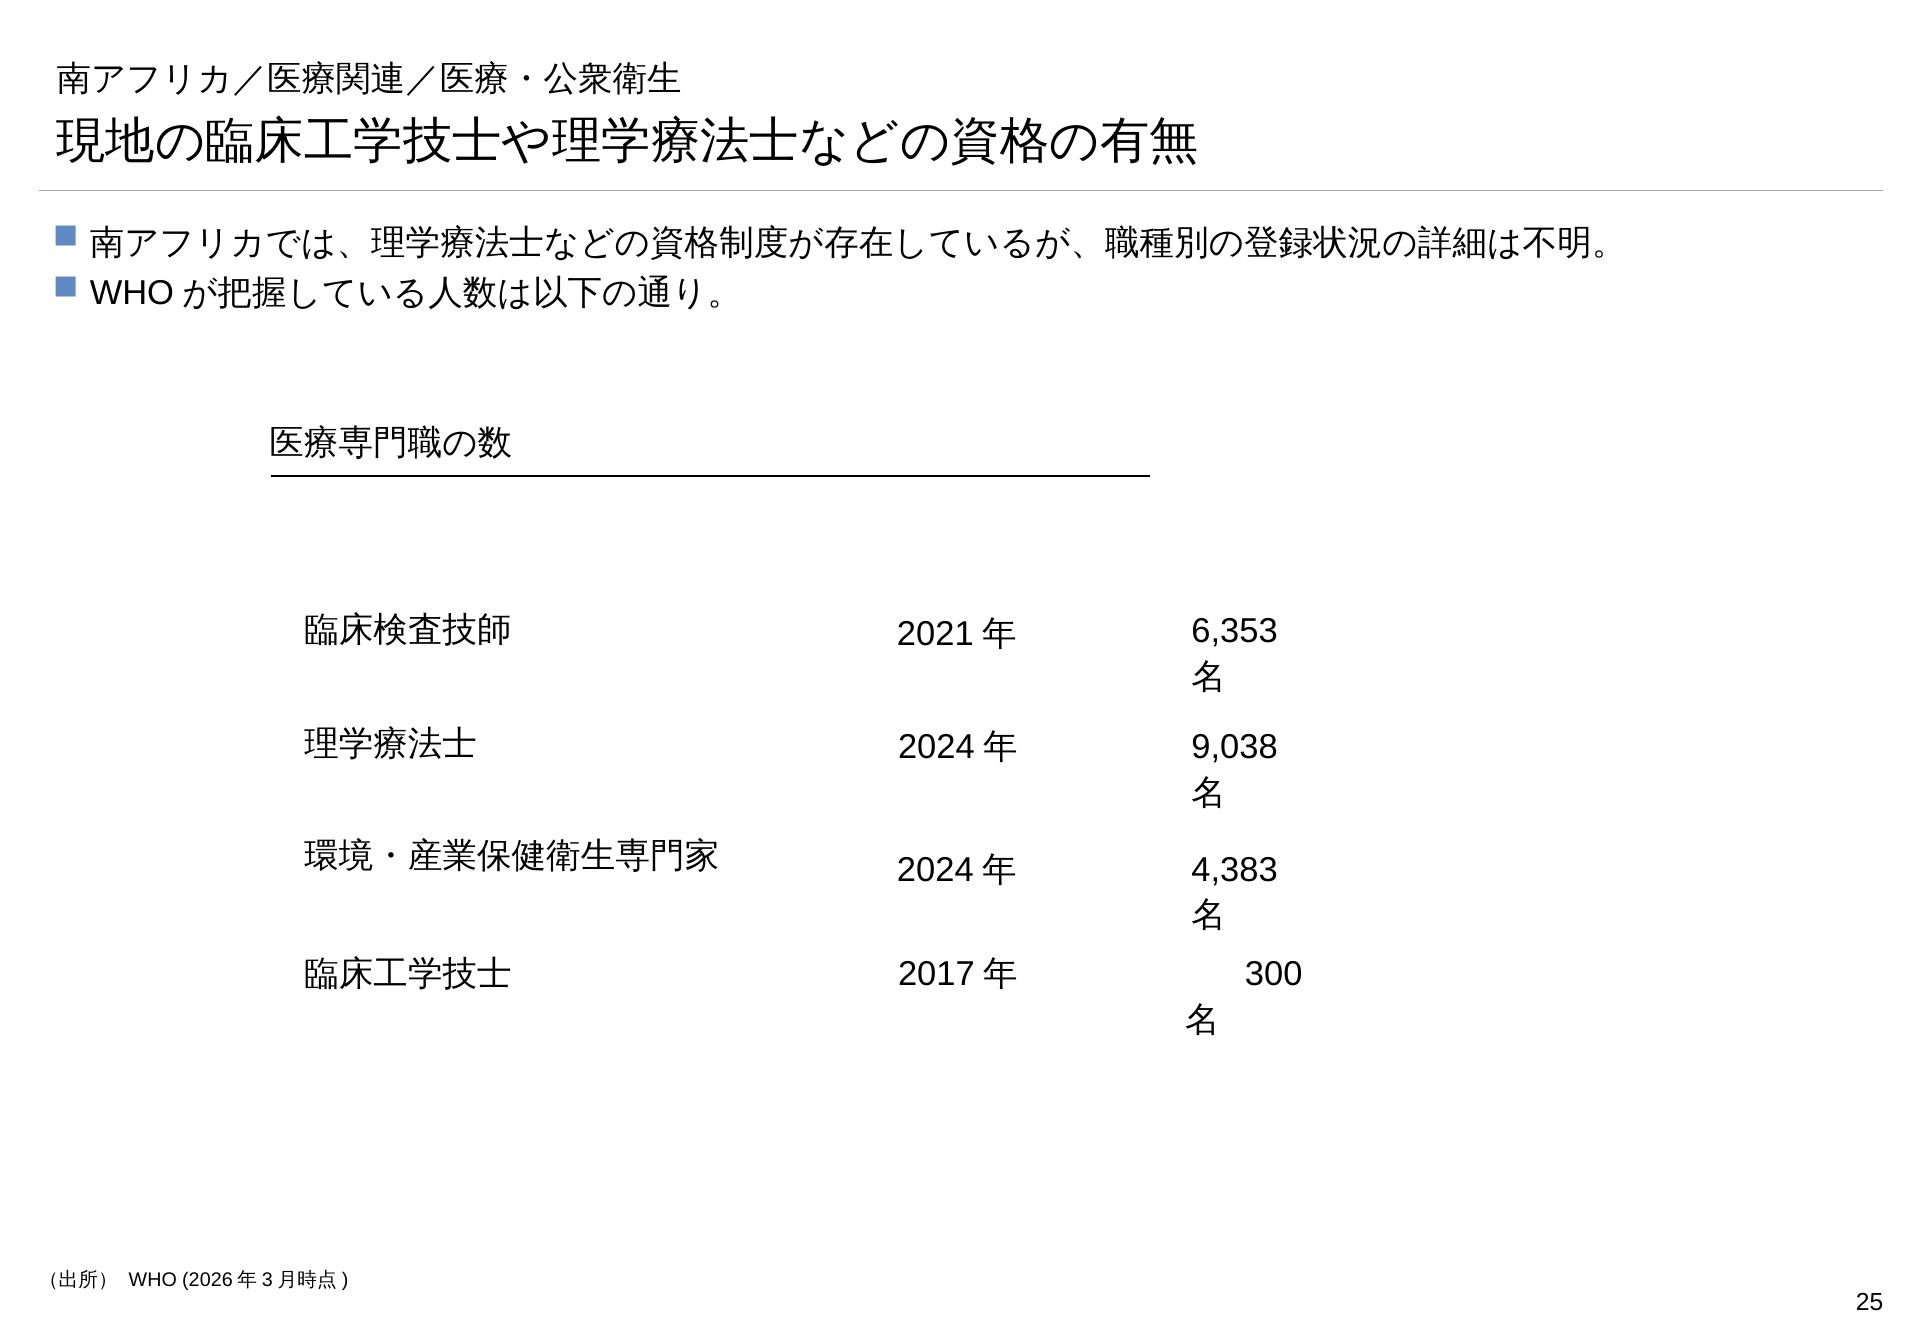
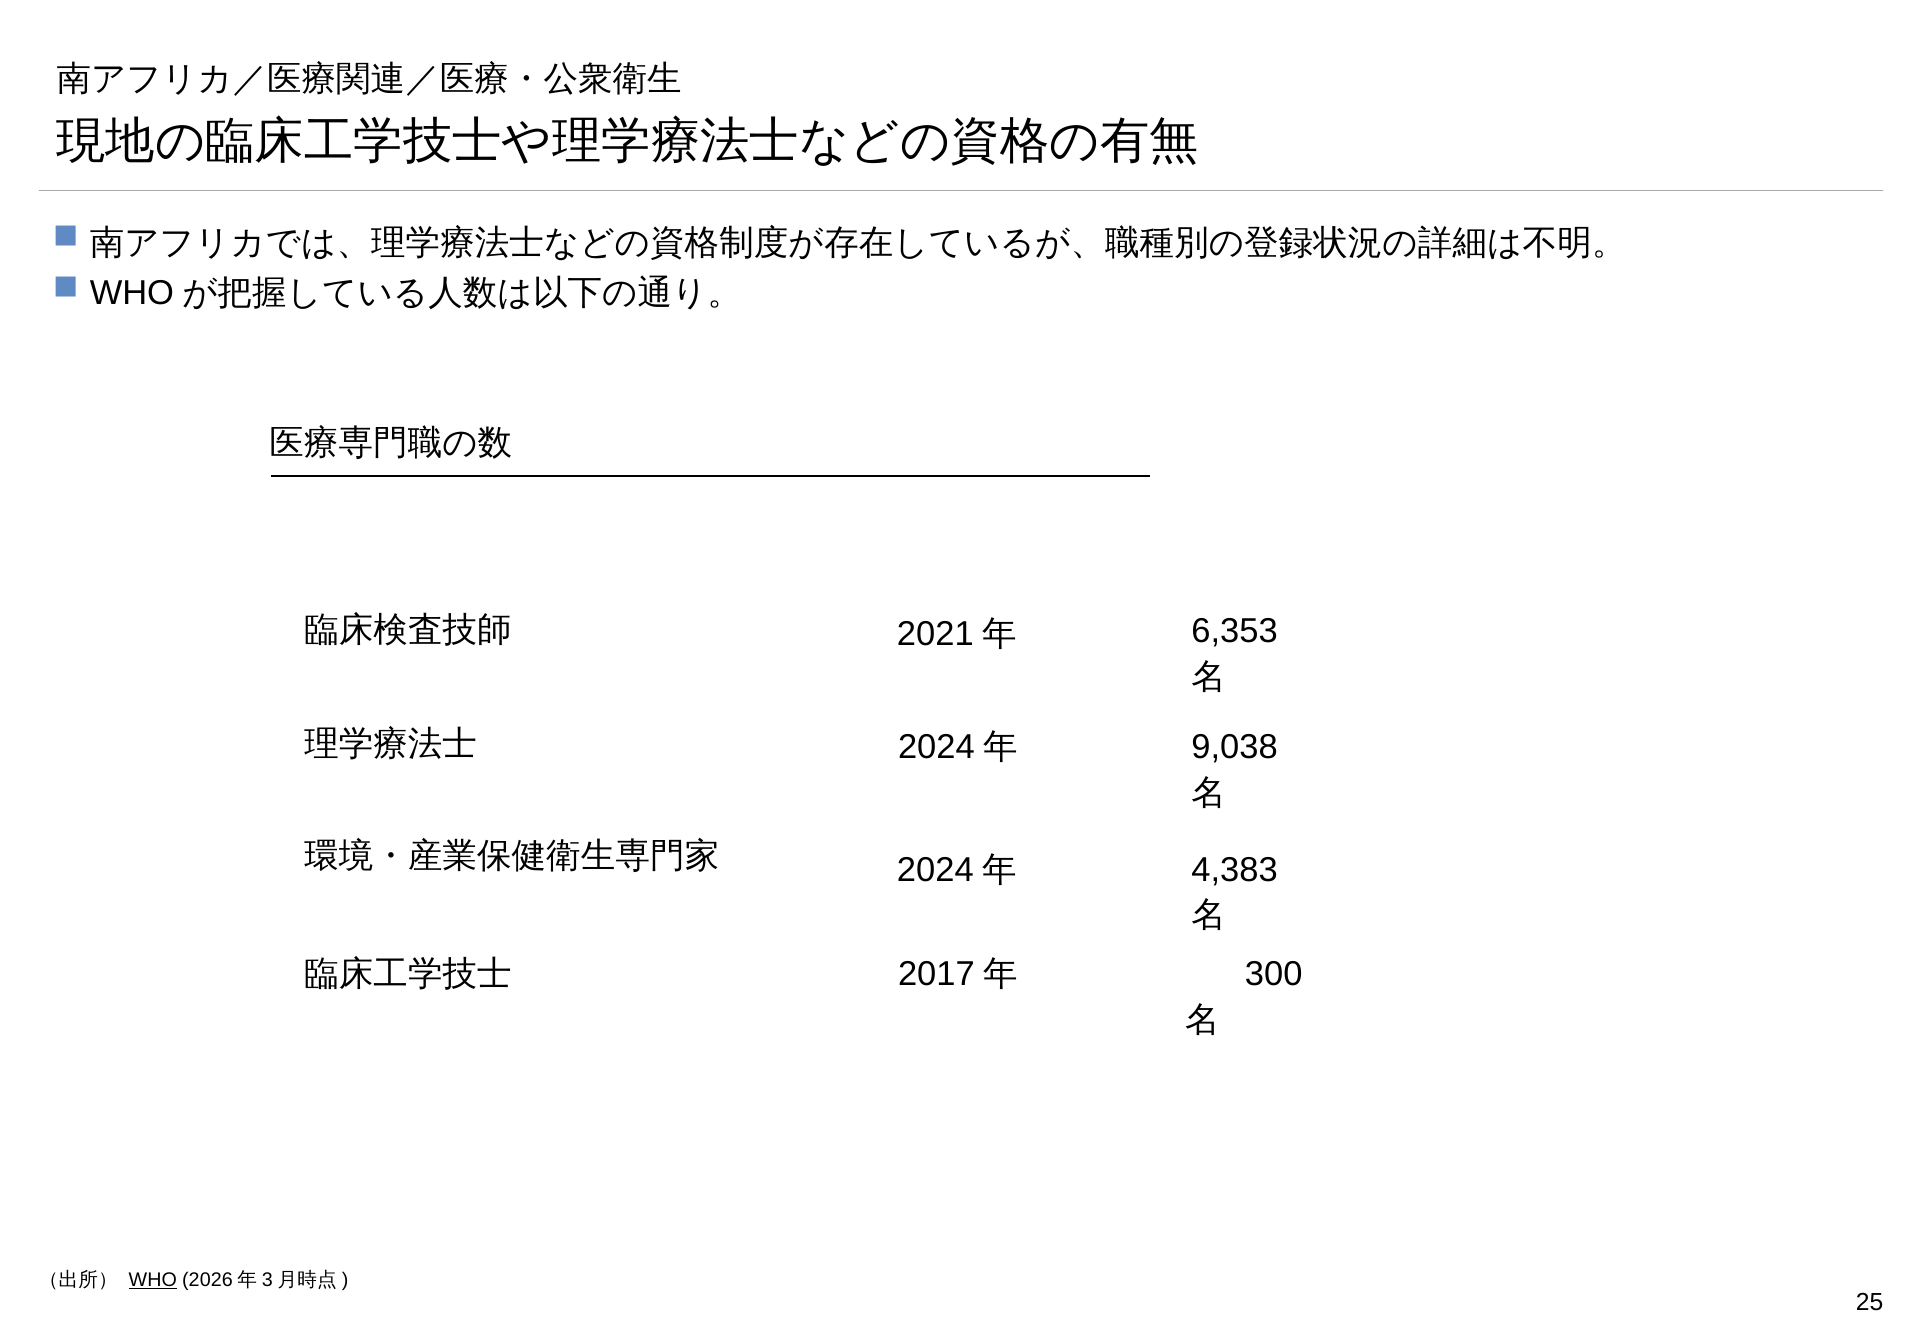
WHO underline: none -> present (153, 1279)
